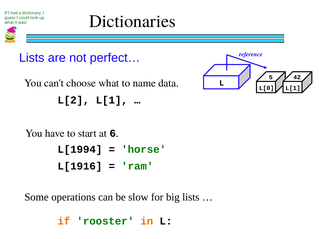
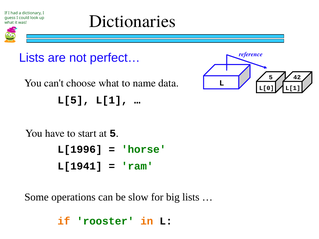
L[2: L[2 -> L[5 (73, 100)
at 6: 6 -> 5 (113, 134)
L[1994: L[1994 -> L[1996 (80, 150)
L[1916: L[1916 -> L[1941 (80, 166)
